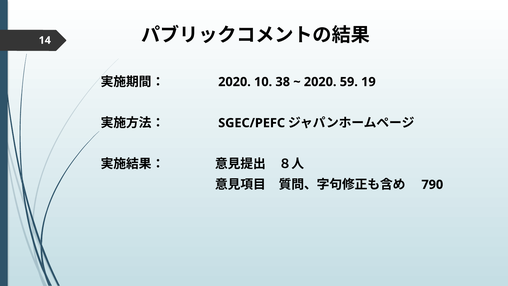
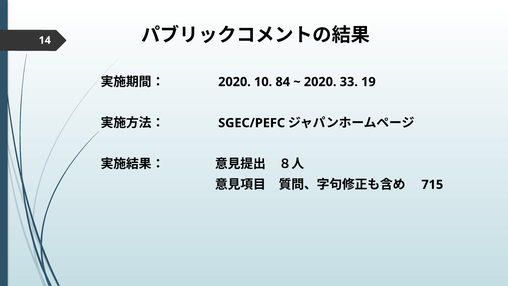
38: 38 -> 84 (283, 82)
59: 59 -> 33 (349, 82)
790: 790 -> 715 (432, 184)
